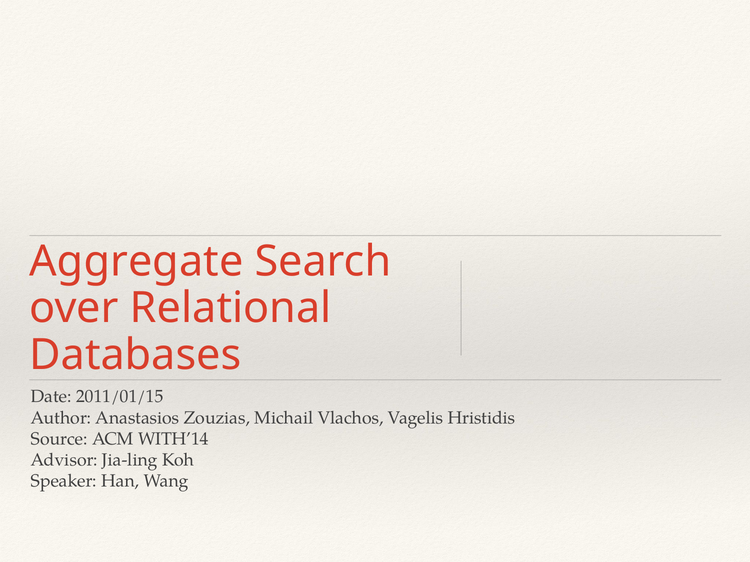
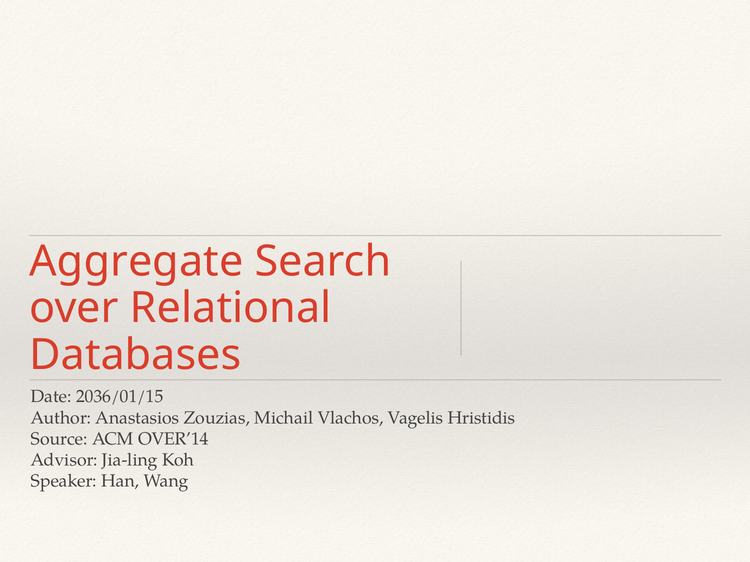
2011/01/15: 2011/01/15 -> 2036/01/15 (120, 397)
WITH’14: WITH’14 -> OVER’14 (173, 439)
